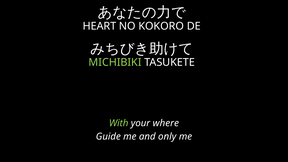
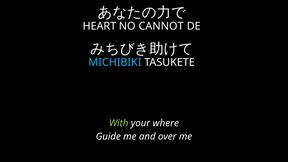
KOKORO: KOKORO -> CANNOT (161, 26)
MICHIBIKI colour: light green -> light blue (115, 62)
only: only -> over (167, 136)
